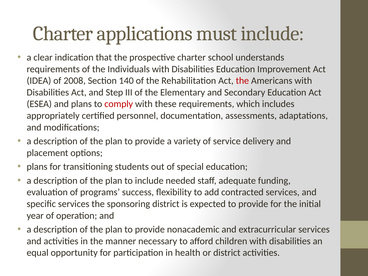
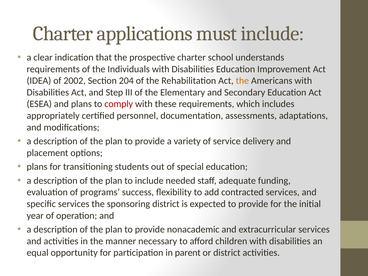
2008: 2008 -> 2002 (75, 81)
140: 140 -> 204 (126, 81)
the colour: red -> orange (242, 81)
health: health -> parent (188, 253)
